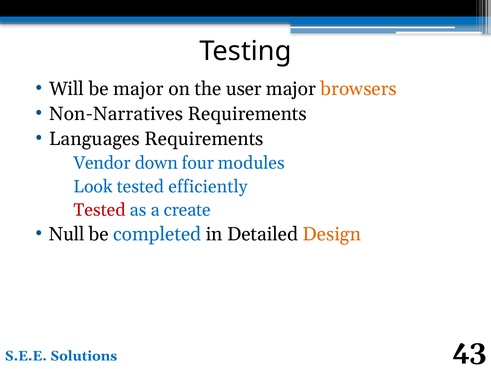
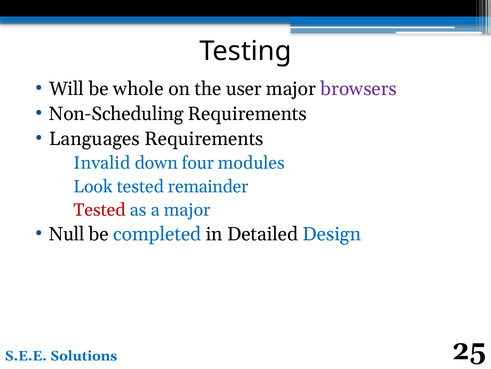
be major: major -> whole (138, 89)
browsers colour: orange -> purple (359, 89)
Non-Narratives: Non-Narratives -> Non-Scheduling (116, 114)
Vendor: Vendor -> Invalid (102, 163)
efficiently: efficiently -> remainder (208, 186)
a create: create -> major (187, 209)
Design colour: orange -> blue (332, 234)
43: 43 -> 25 (469, 349)
